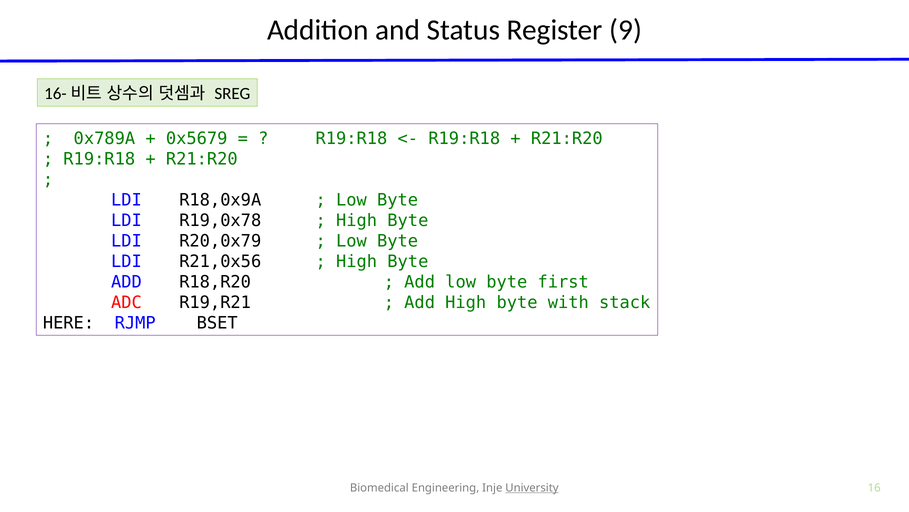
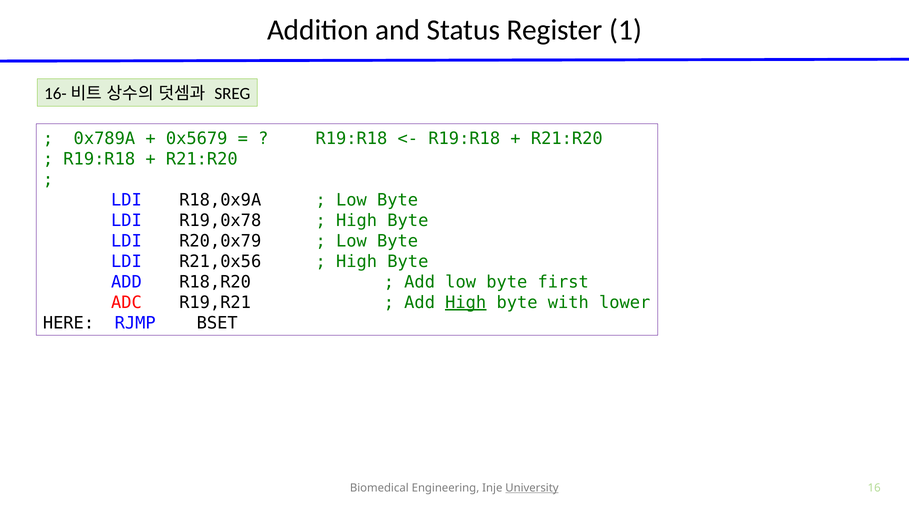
9: 9 -> 1 (626, 30)
High underline: none -> present (466, 302)
stack: stack -> lower (625, 302)
